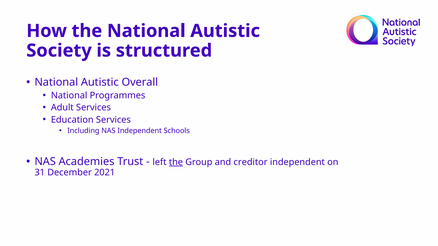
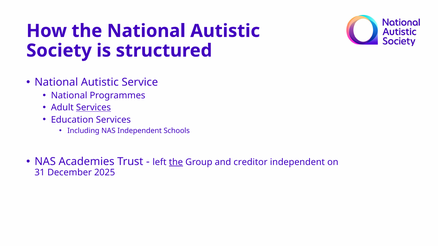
Overall: Overall -> Service (140, 82)
Services underline: none -> present (94, 108)
2021: 2021 -> 2025 (105, 173)
